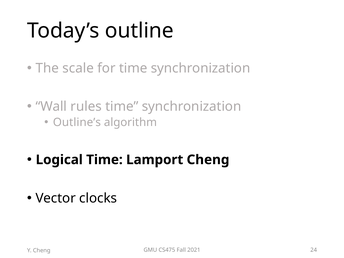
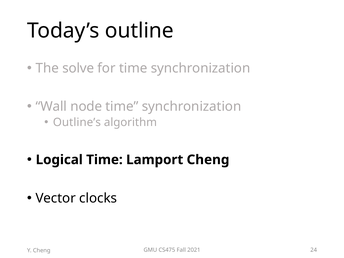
scale: scale -> solve (78, 68)
rules: rules -> node (86, 107)
